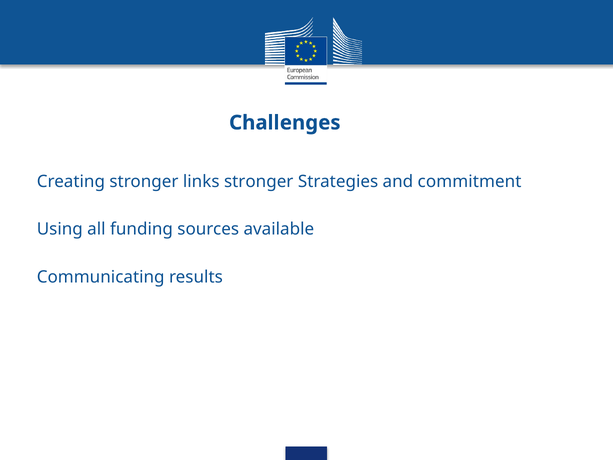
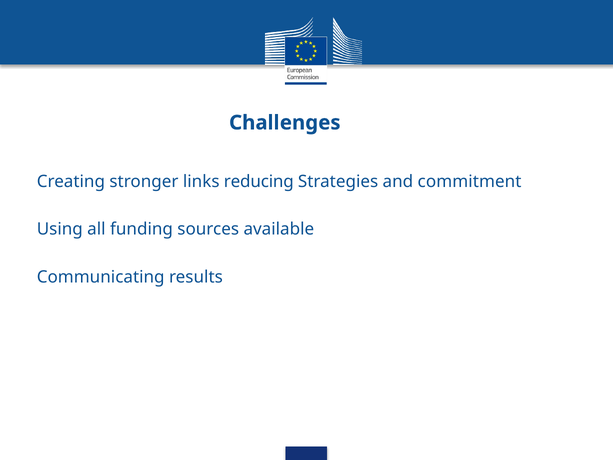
links stronger: stronger -> reducing (259, 182)
